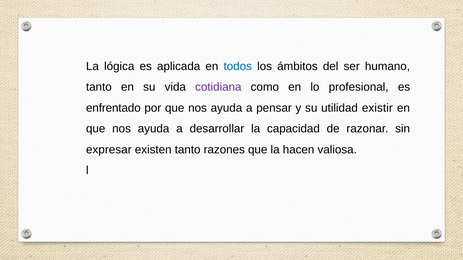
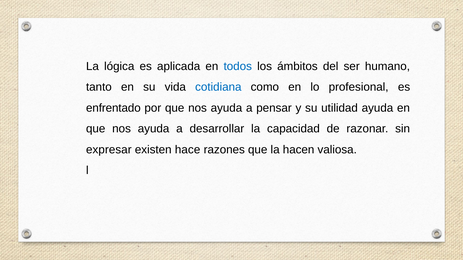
cotidiana colour: purple -> blue (218, 87)
utilidad existir: existir -> ayuda (377, 108)
existen tanto: tanto -> hace (188, 150)
